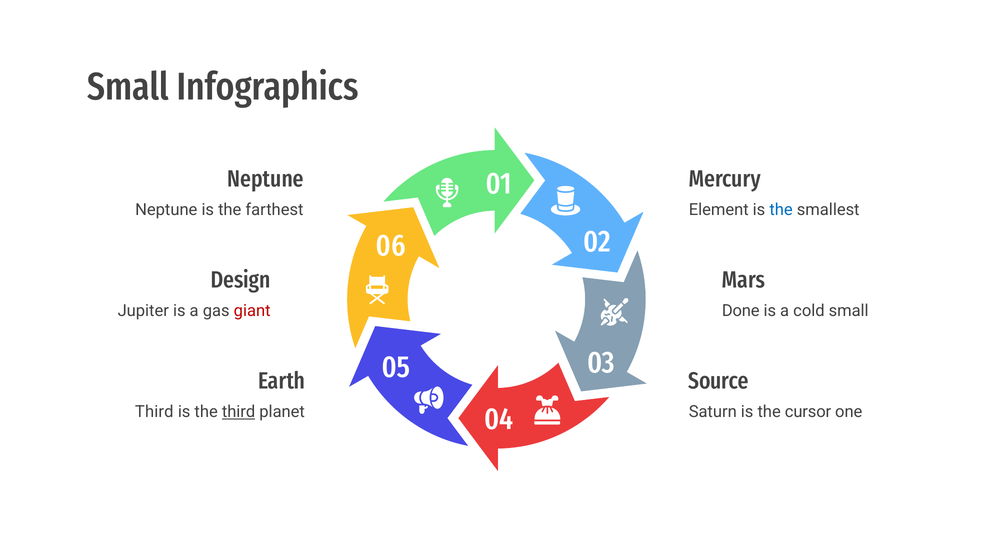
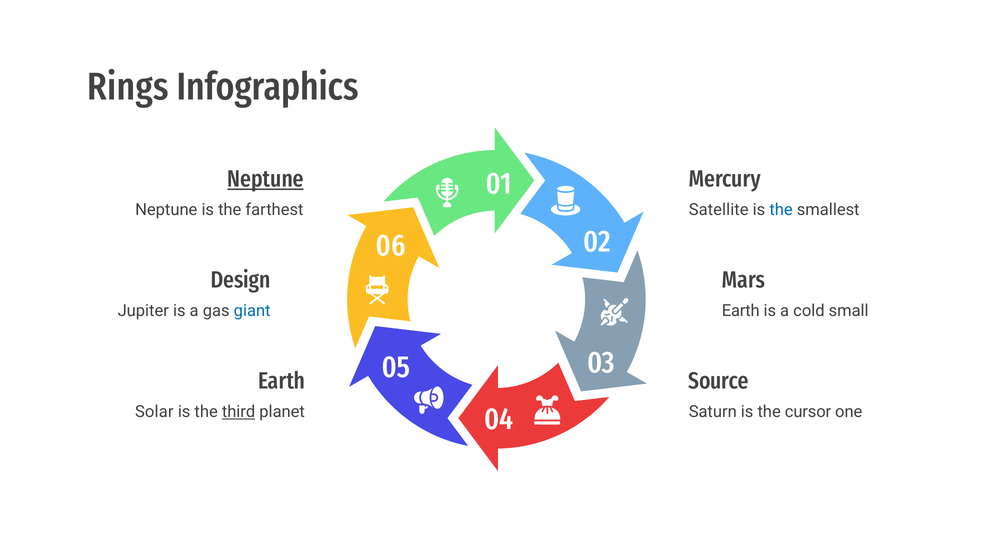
Small: Small -> Rings (128, 87)
Neptune underline: none -> present (266, 179)
Element: Element -> Satellite (719, 210)
giant colour: red -> blue (252, 311)
Done: Done -> Earth (741, 311)
Third: Third -> Solar (154, 412)
